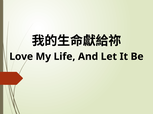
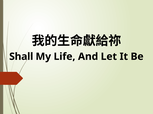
Love: Love -> Shall (21, 57)
